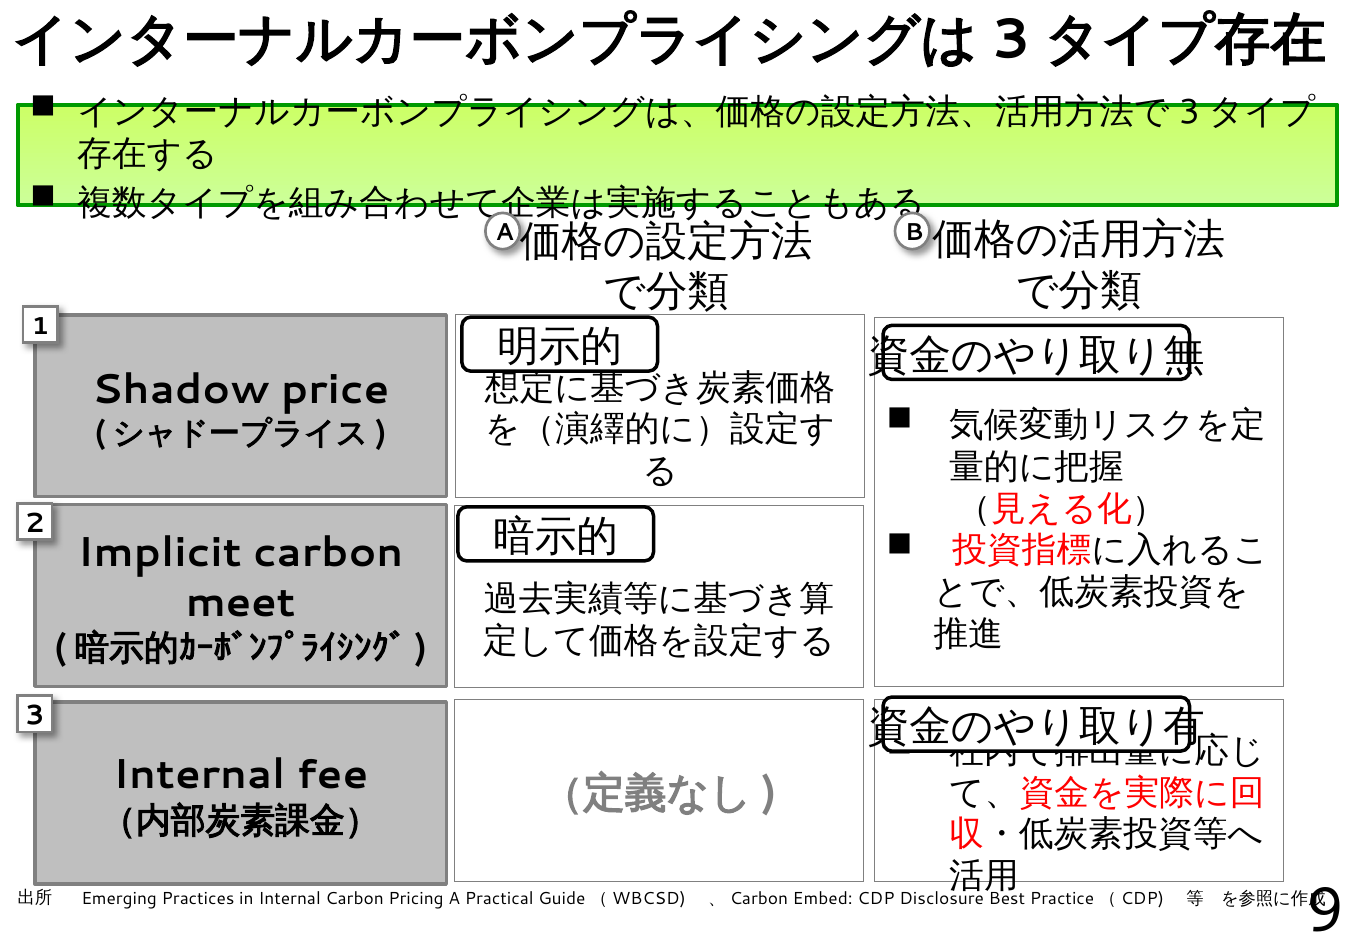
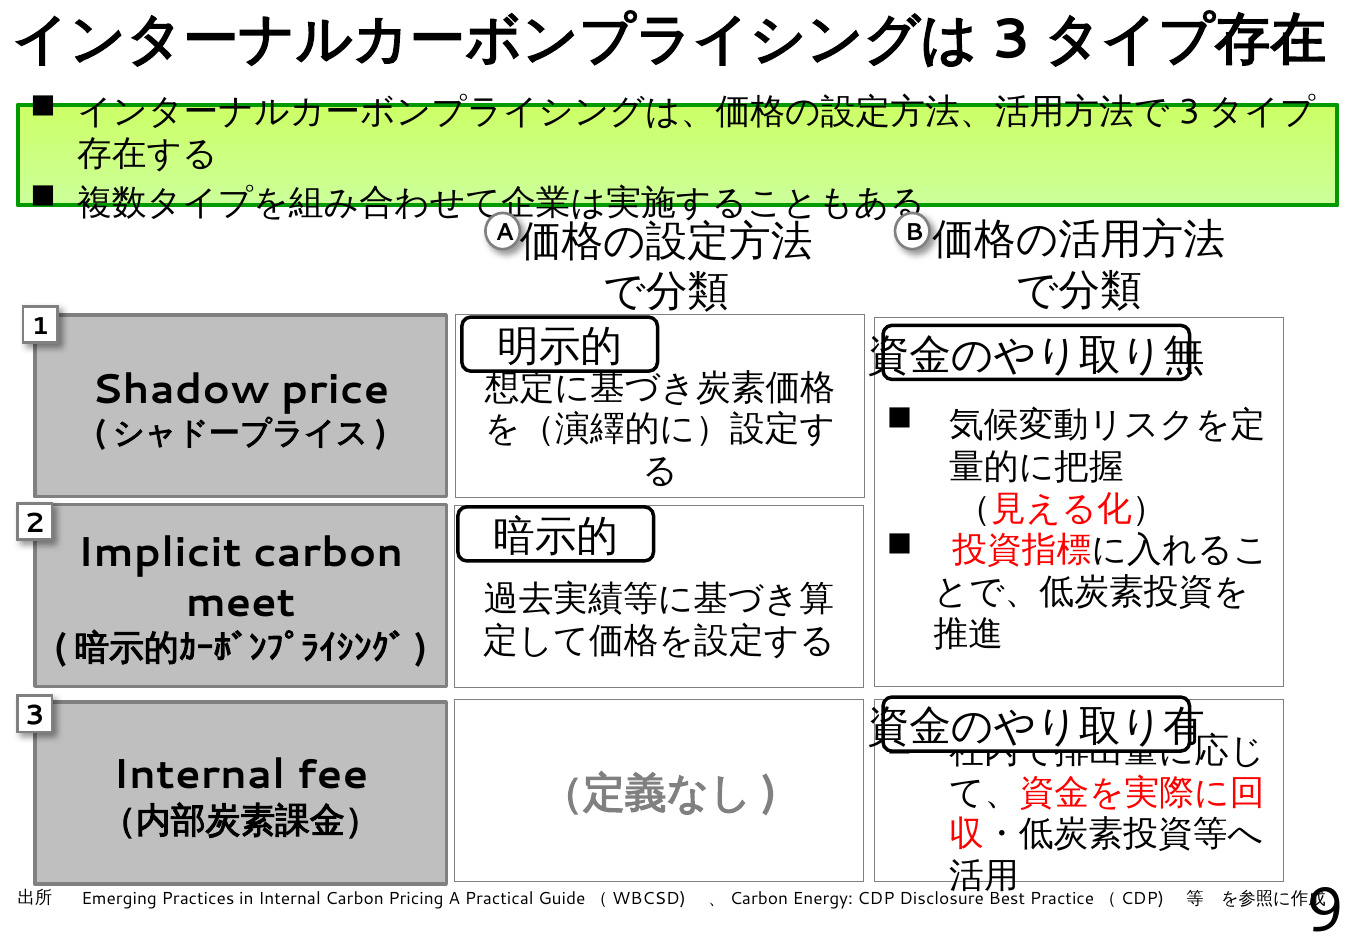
Embed: Embed -> Energy (823, 899)
